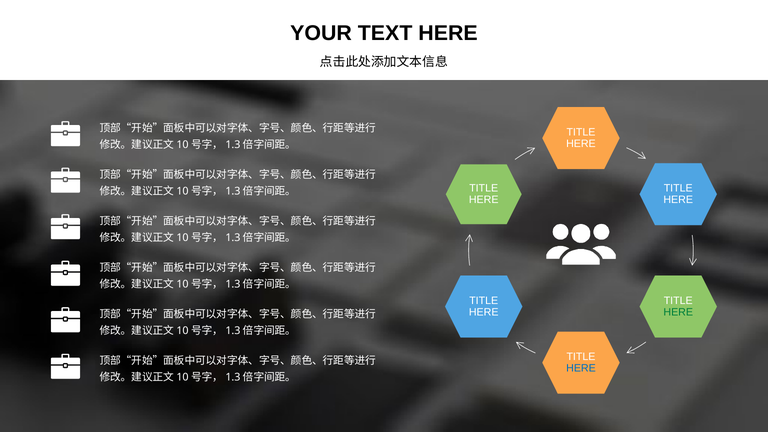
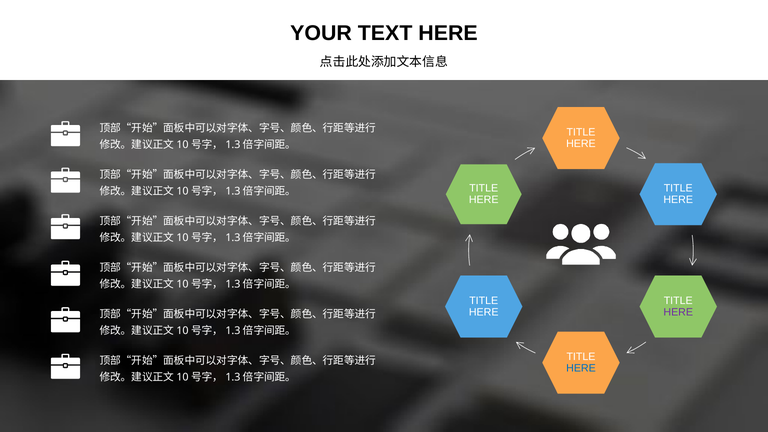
HERE colour: green -> purple (678, 312)
